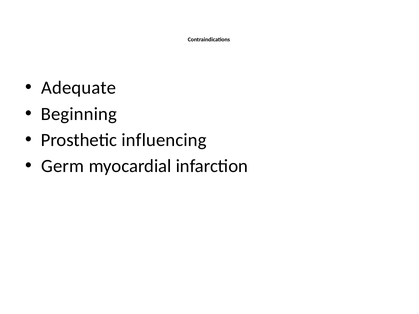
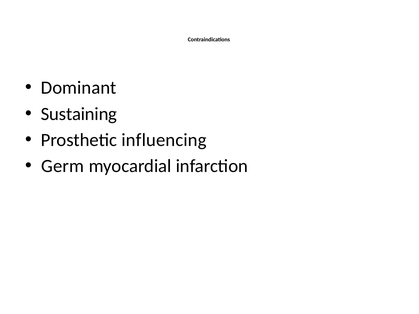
Adequate: Adequate -> Dominant (79, 88)
Beginning: Beginning -> Sustaining (79, 114)
